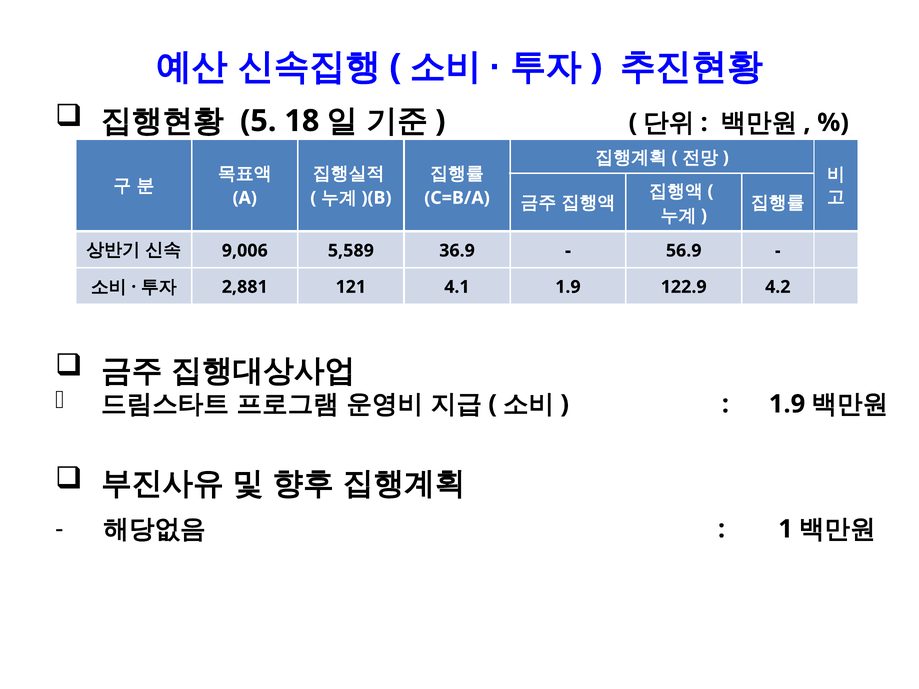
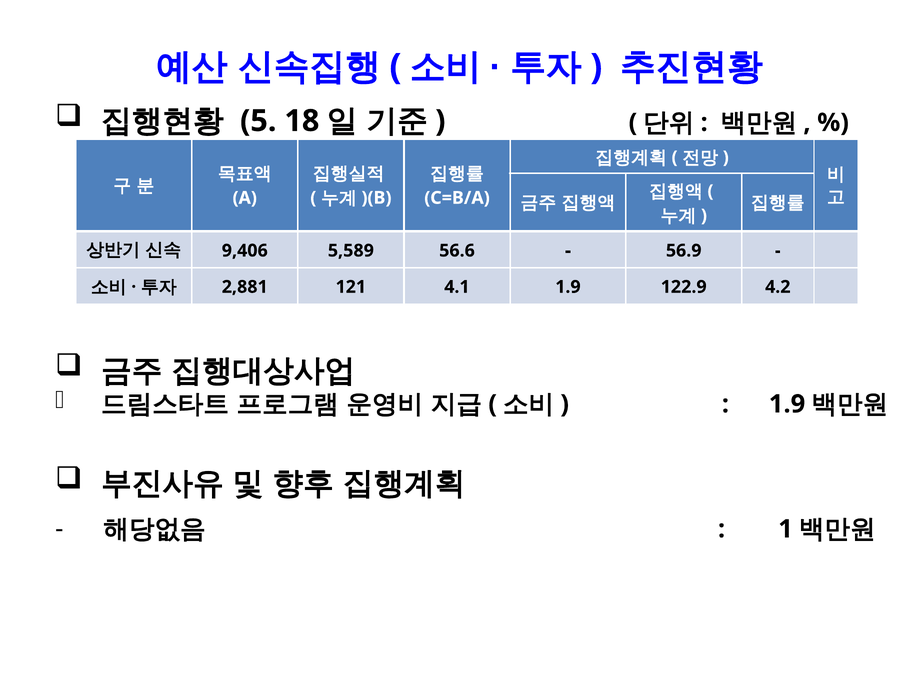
9,006: 9,006 -> 9,406 (245, 251)
36.9: 36.9 -> 56.6 (457, 251)
